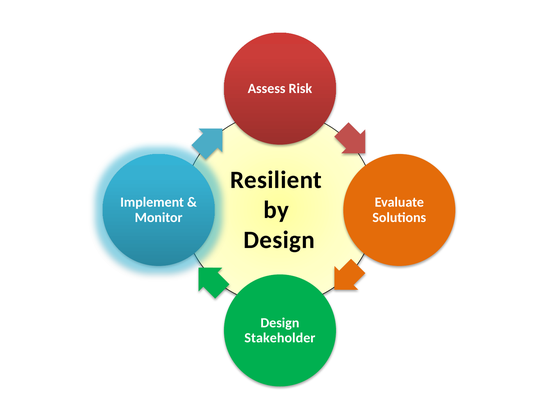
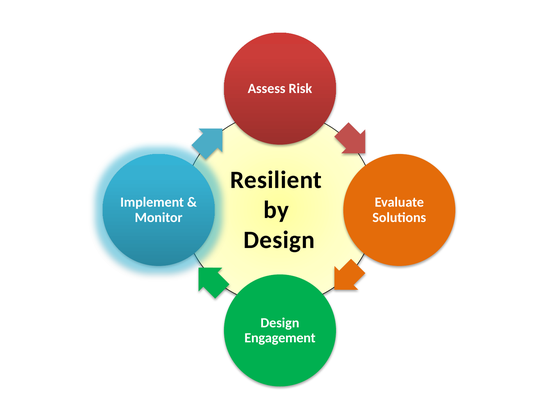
Stakeholder: Stakeholder -> Engagement (280, 338)
